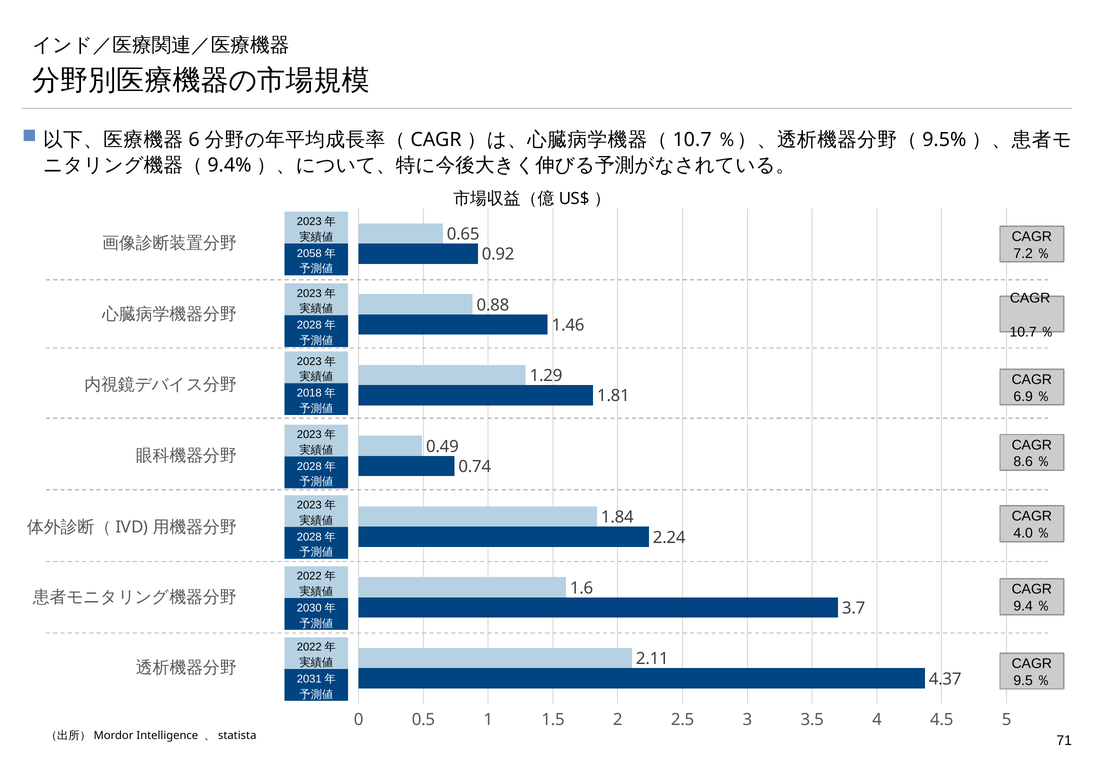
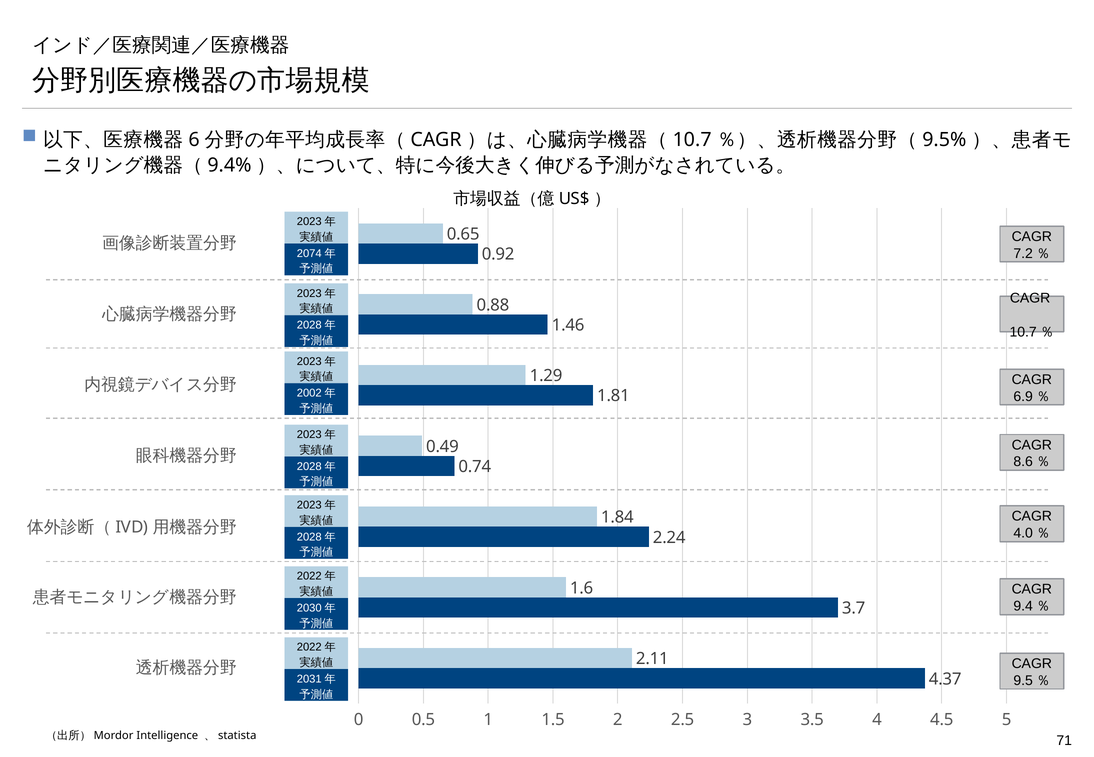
2058: 2058 -> 2074 (309, 254)
2018: 2018 -> 2002 (309, 393)
